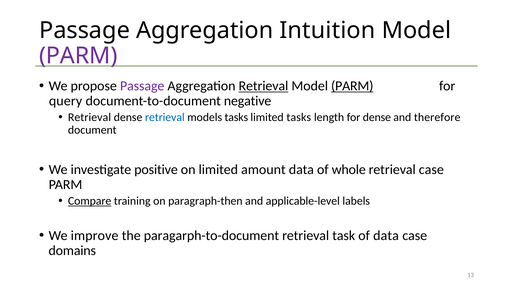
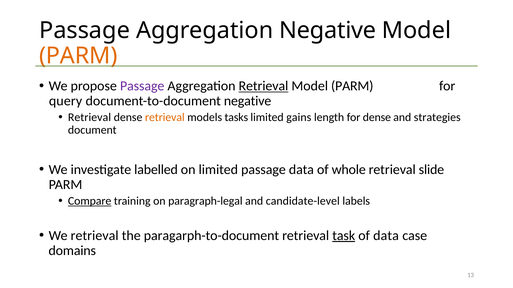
Aggregation Intuition: Intuition -> Negative (328, 30)
PARM colour: purple -> orange (78, 56)
PARM underline: present -> none (352, 86)
retrieval colour: blue -> orange (165, 118)
limited tasks: tasks -> gains (299, 118)
therefore: therefore -> strategies (437, 118)
positive: positive -> labelled (156, 170)
limited amount: amount -> passage (263, 170)
retrieval case: case -> slide (431, 170)
paragraph-then: paragraph-then -> paragraph-legal (205, 201)
applicable-level: applicable-level -> candidate-level (303, 201)
We improve: improve -> retrieval (95, 236)
task underline: none -> present (344, 236)
